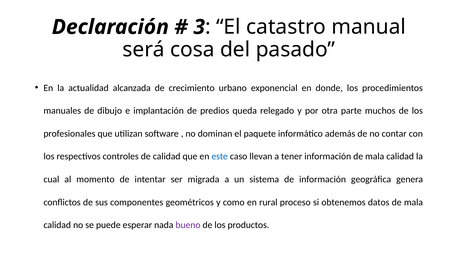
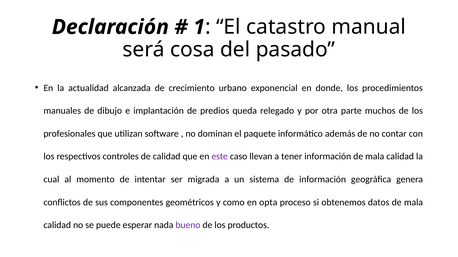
3: 3 -> 1 (199, 27)
este colour: blue -> purple (220, 157)
rural: rural -> opta (268, 203)
